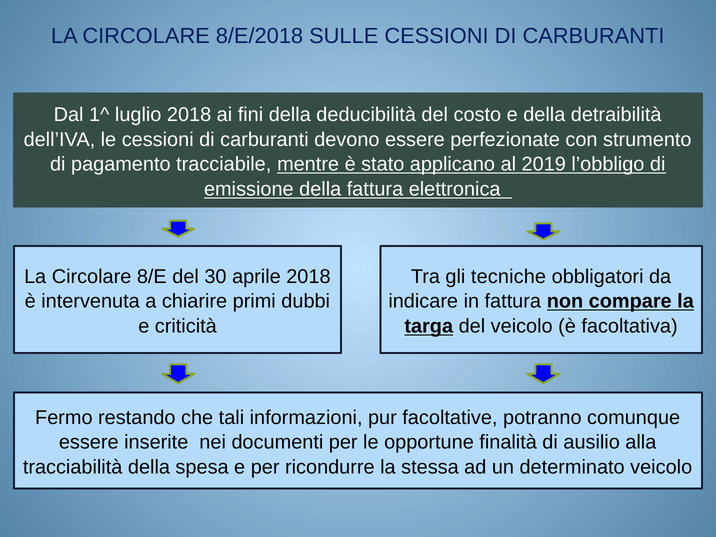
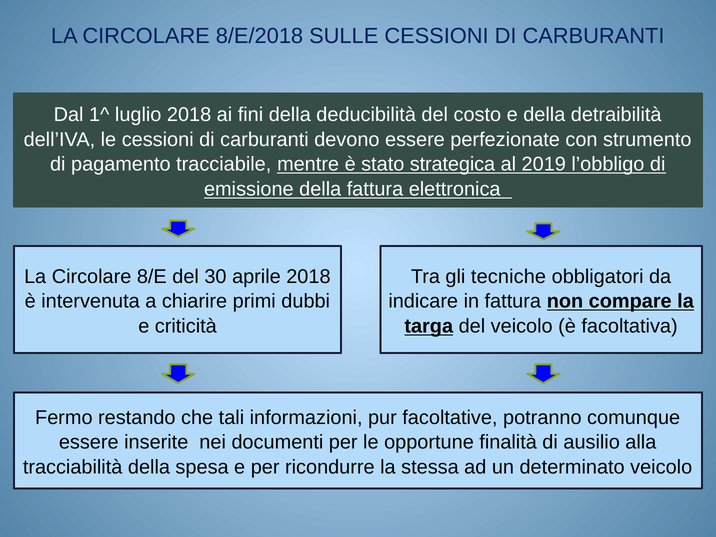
applicano: applicano -> strategica (452, 164)
